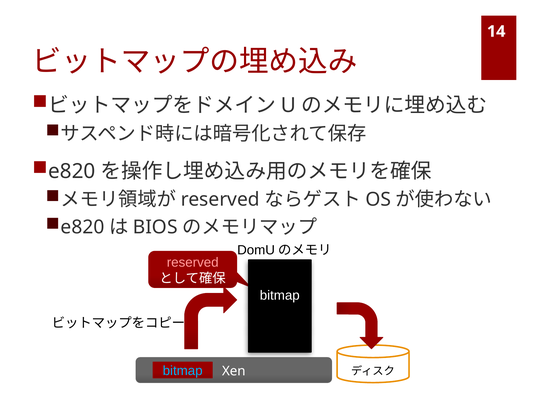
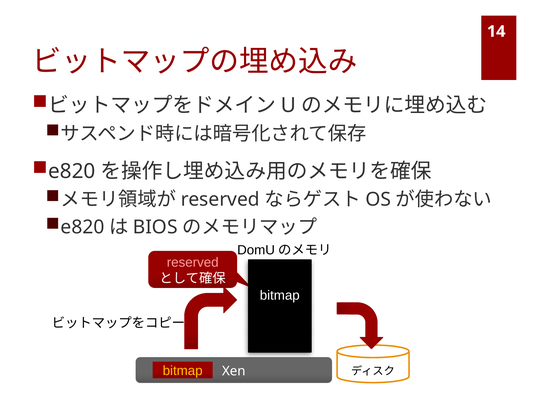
bitmap colour: light blue -> yellow (183, 371)
